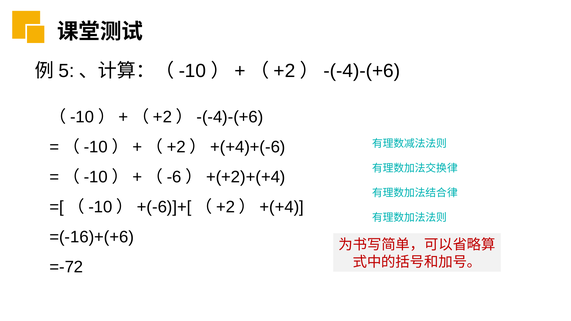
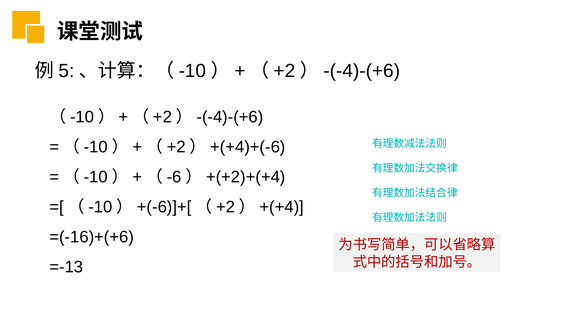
=-72: =-72 -> =-13 (66, 267)
